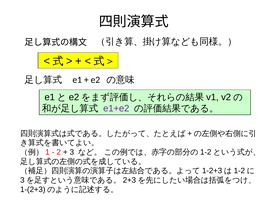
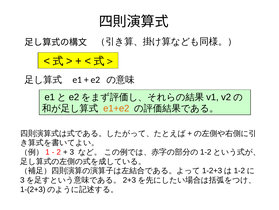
e1+e2 colour: purple -> orange (116, 108)
